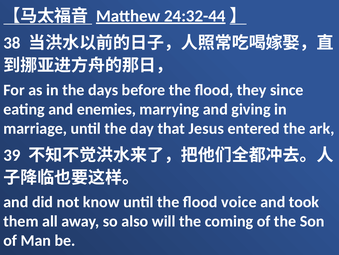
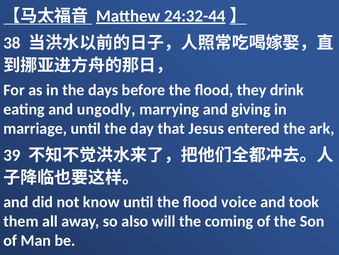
since: since -> drink (287, 90)
enemies: enemies -> ungodly (106, 109)
